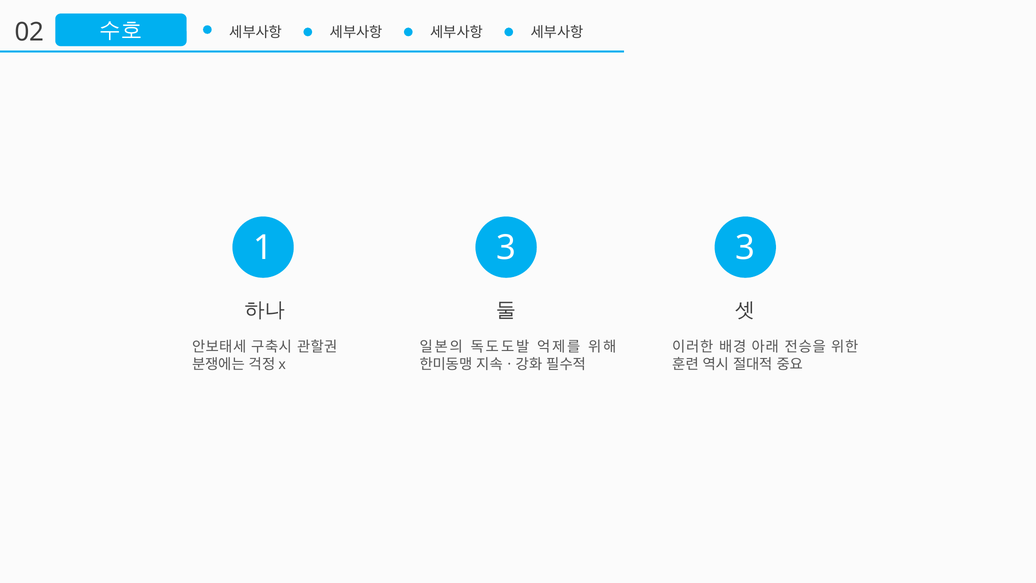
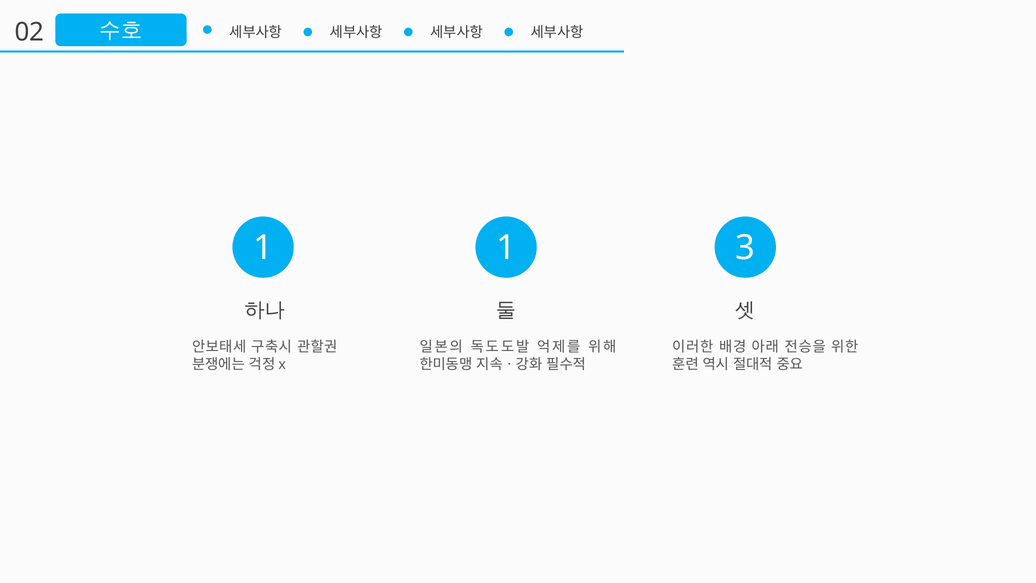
1 3: 3 -> 1 (506, 248)
